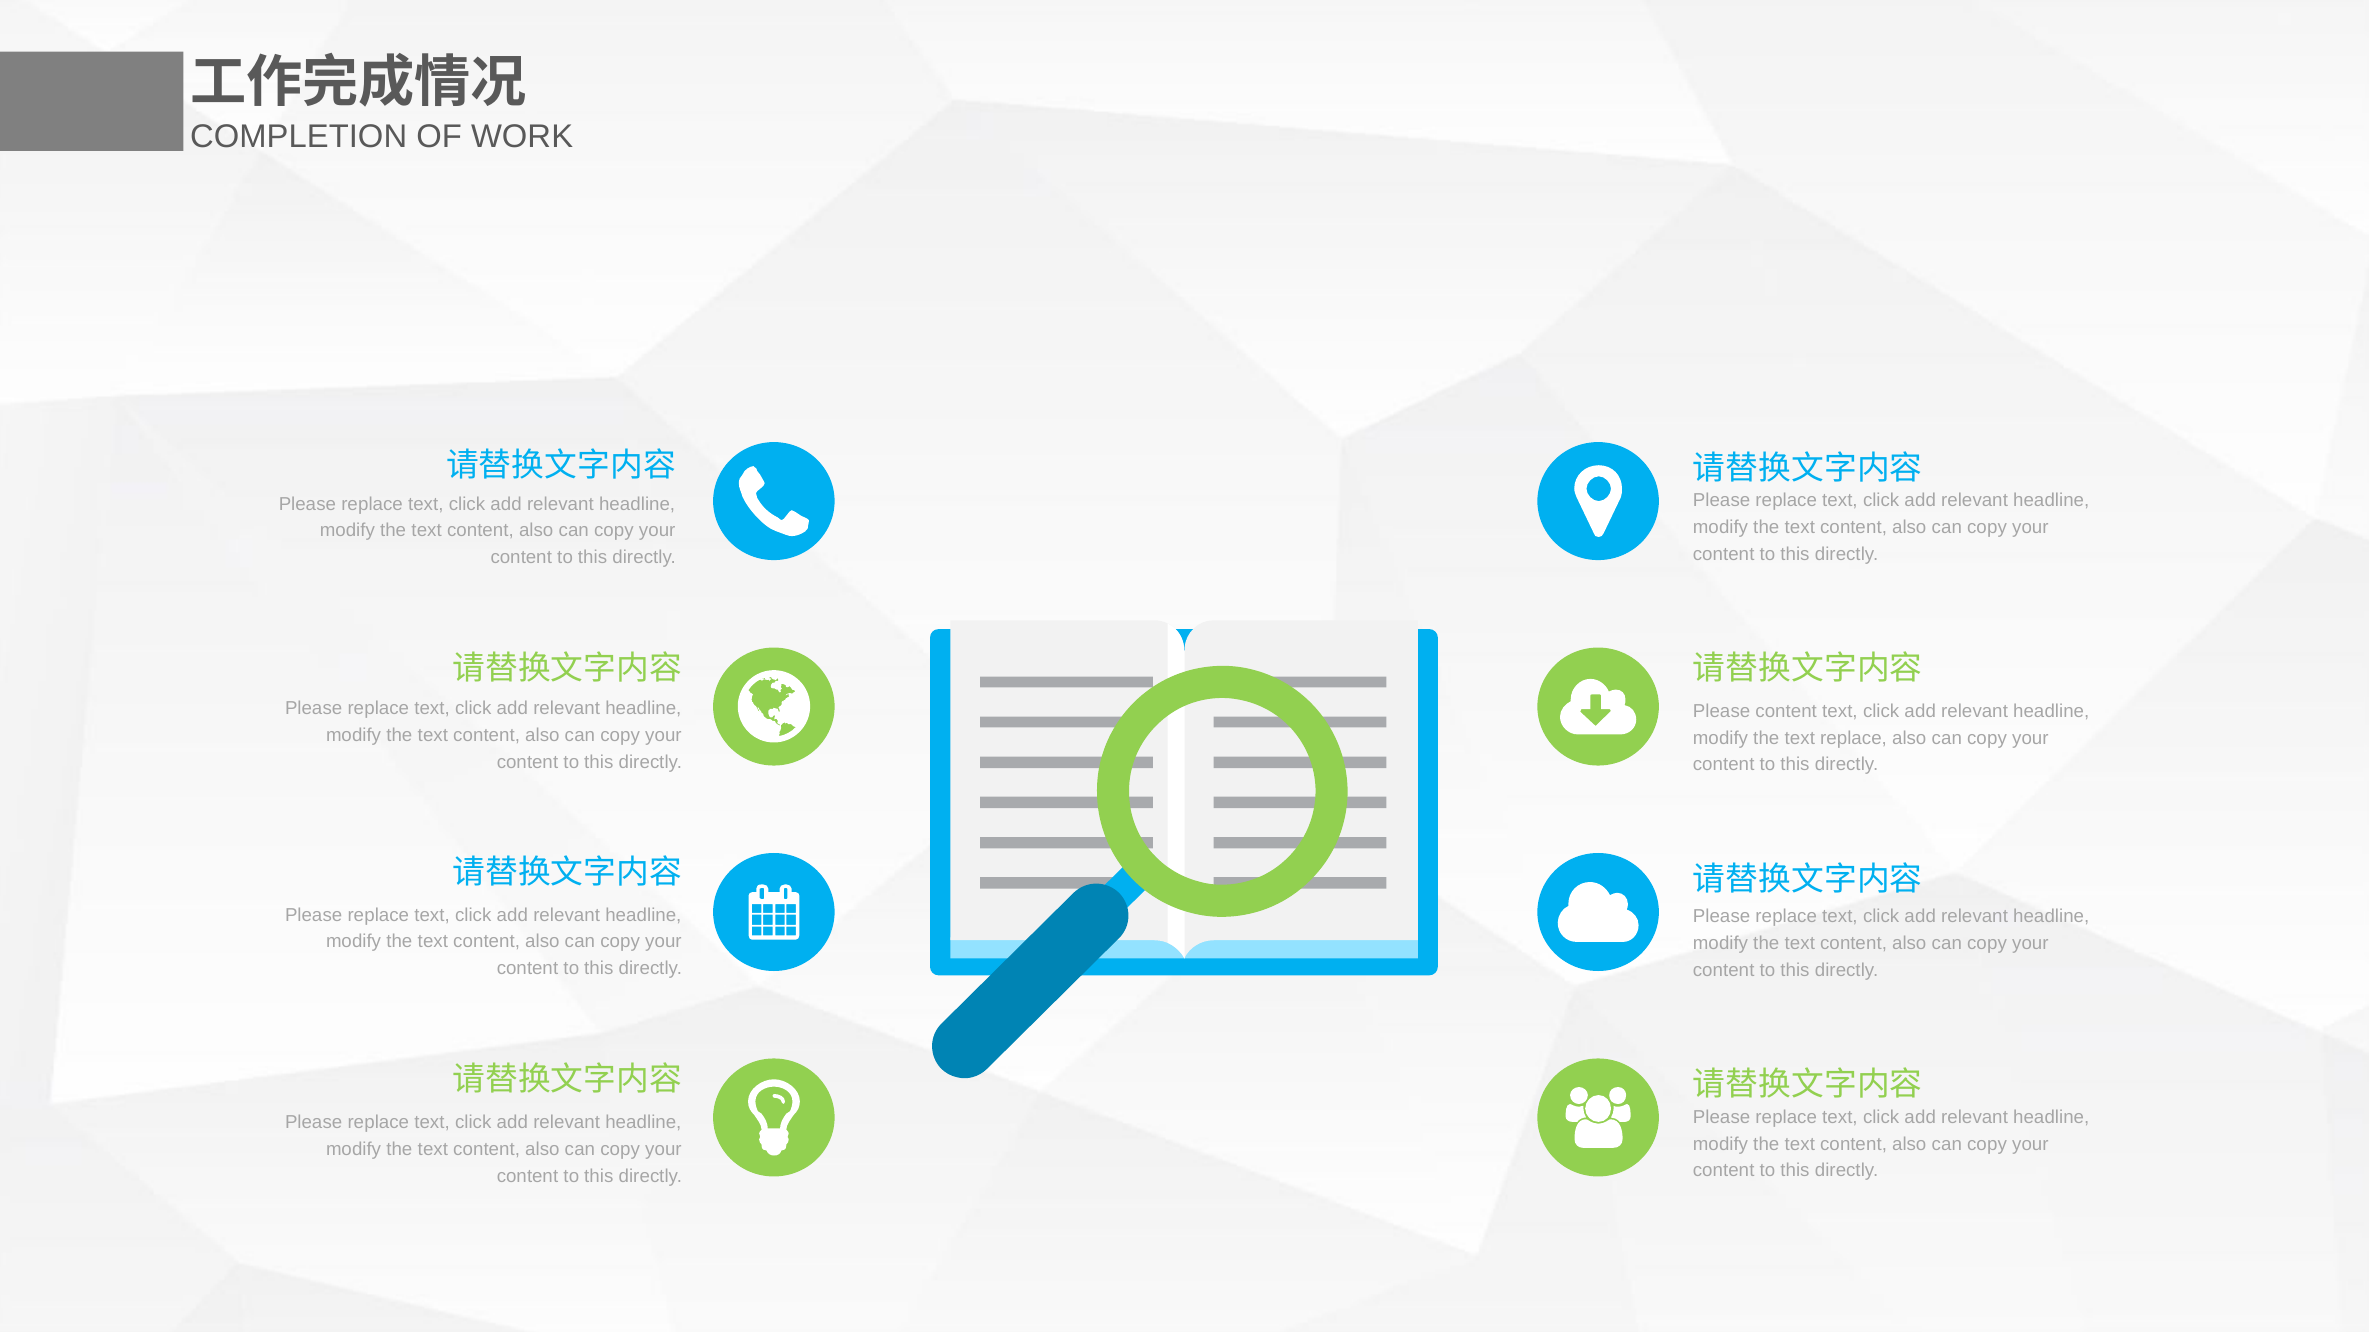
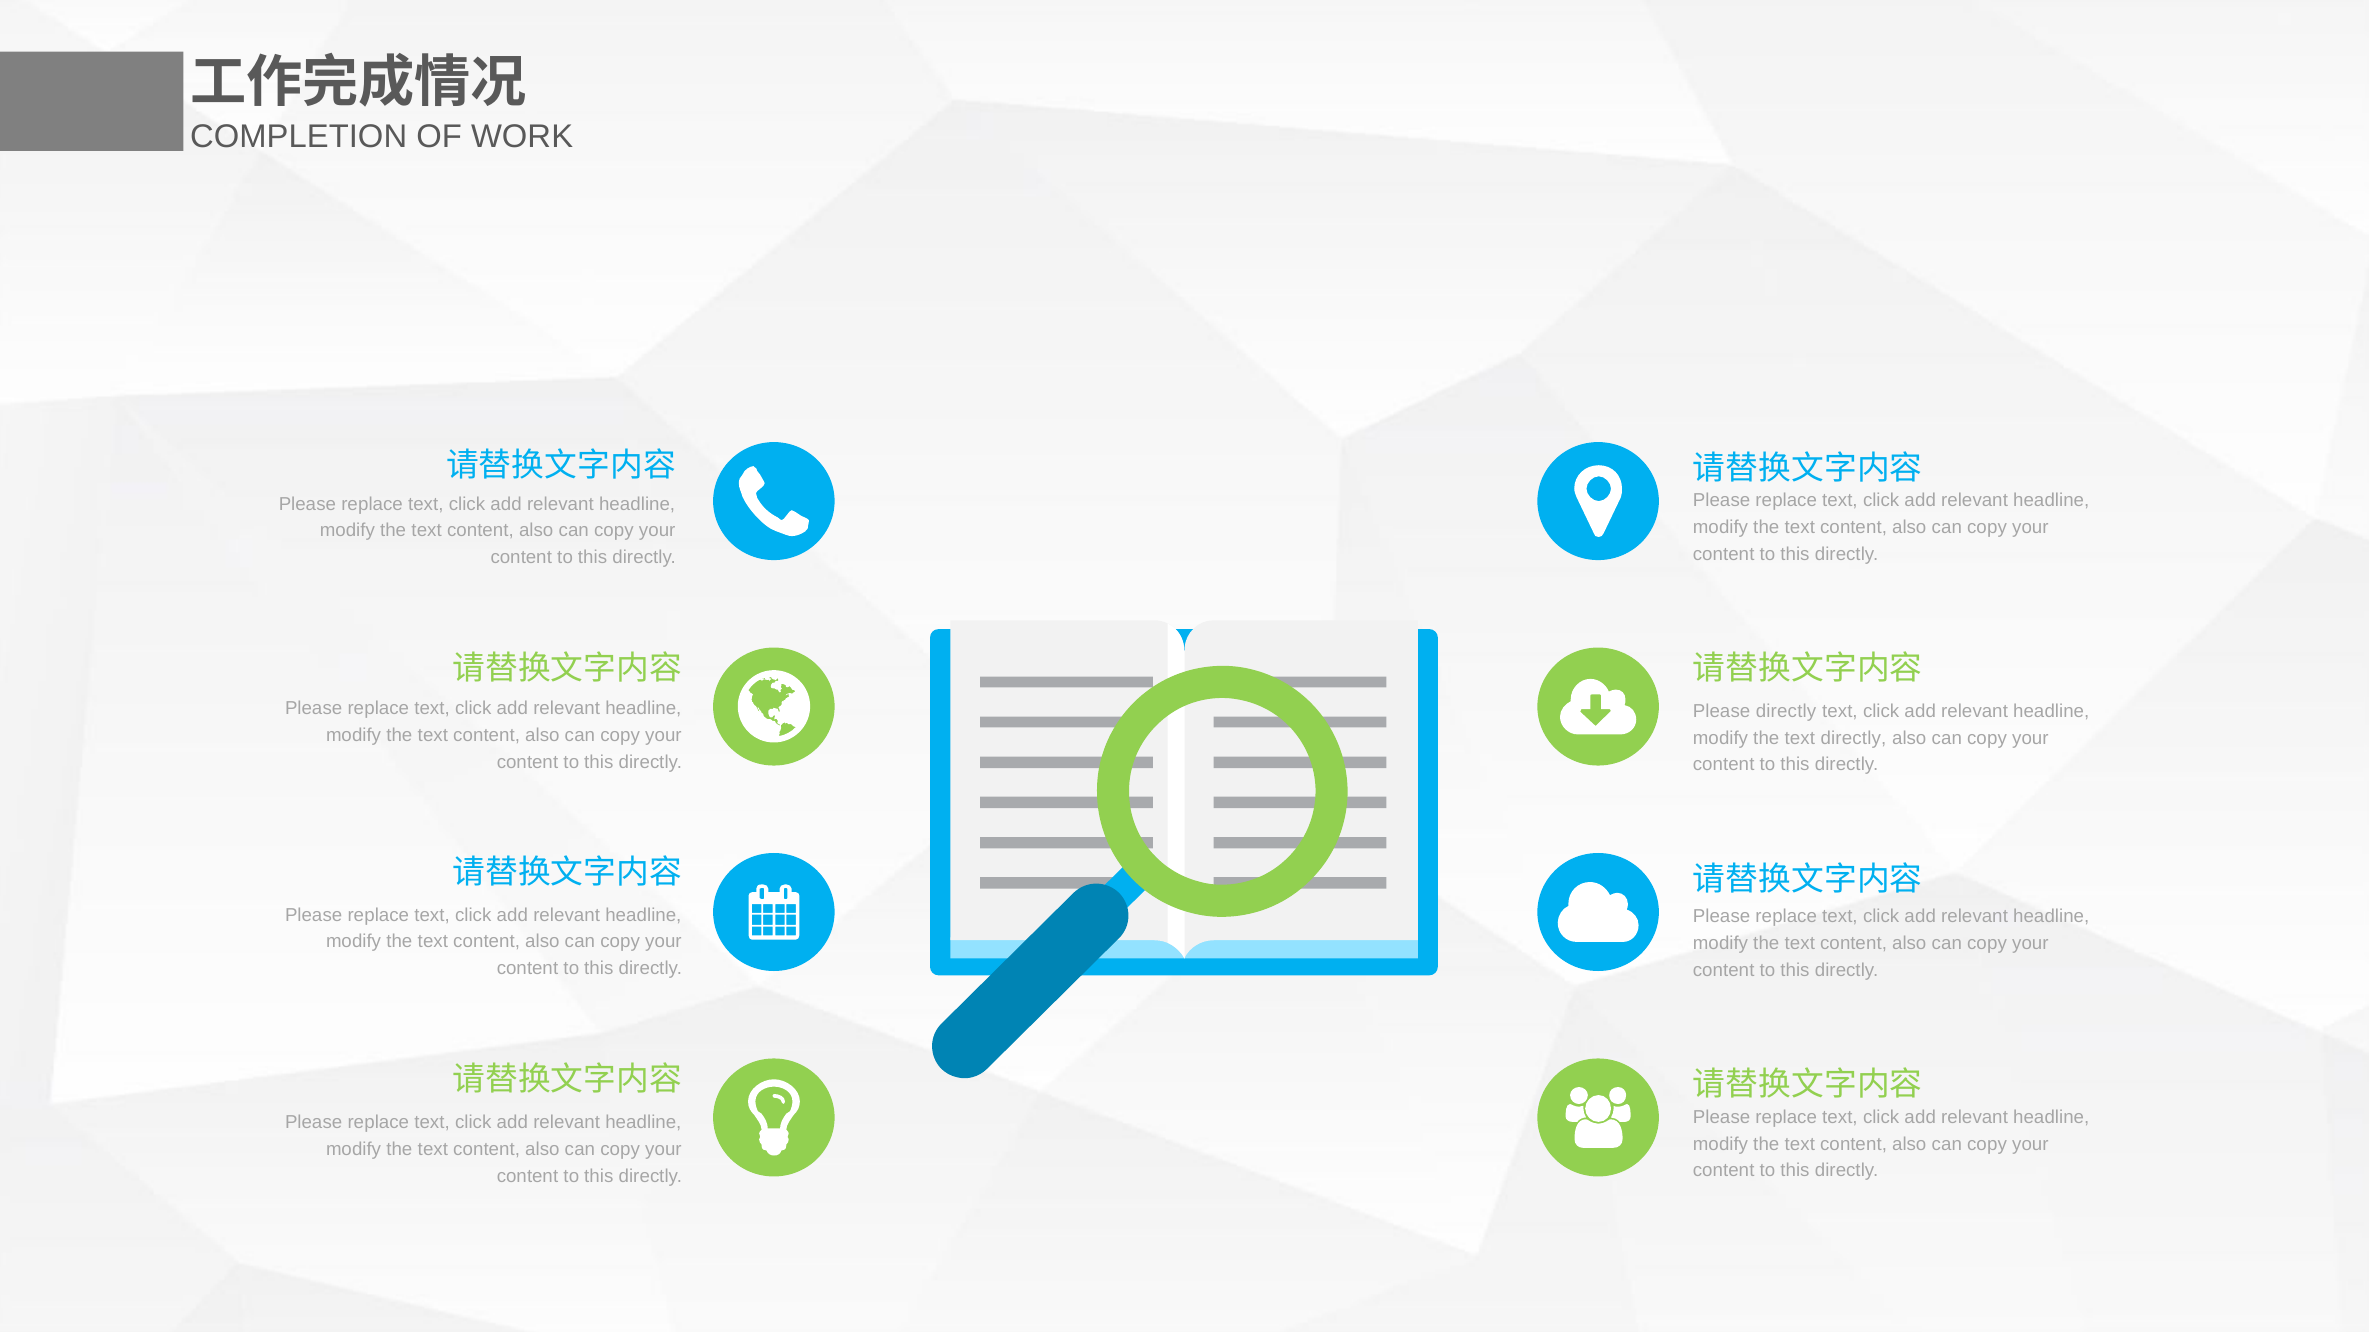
Please content: content -> directly (1786, 711)
text replace: replace -> directly (1853, 738)
